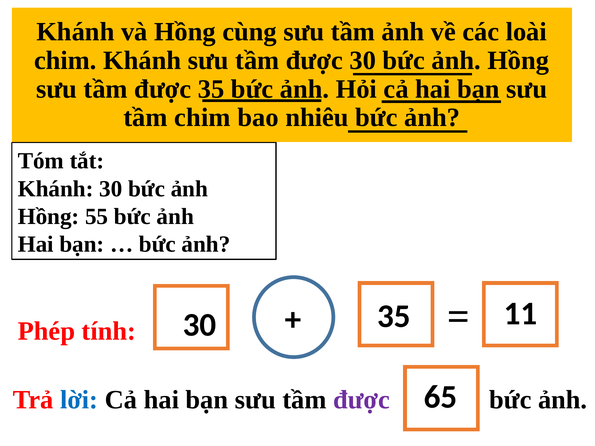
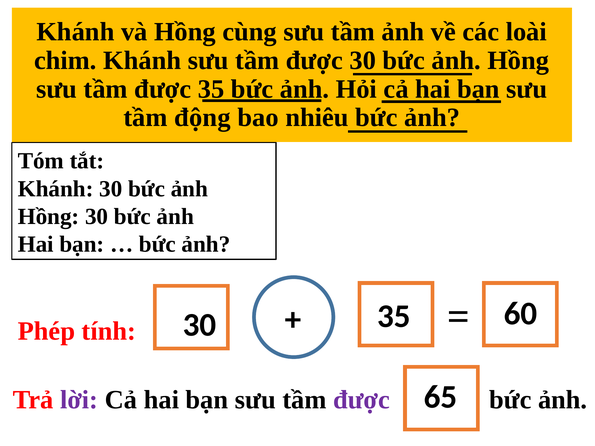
tầm chim: chim -> động (202, 118)
Hồng 55: 55 -> 30 (97, 217)
11: 11 -> 60 (521, 314)
lời colour: blue -> purple (79, 400)
